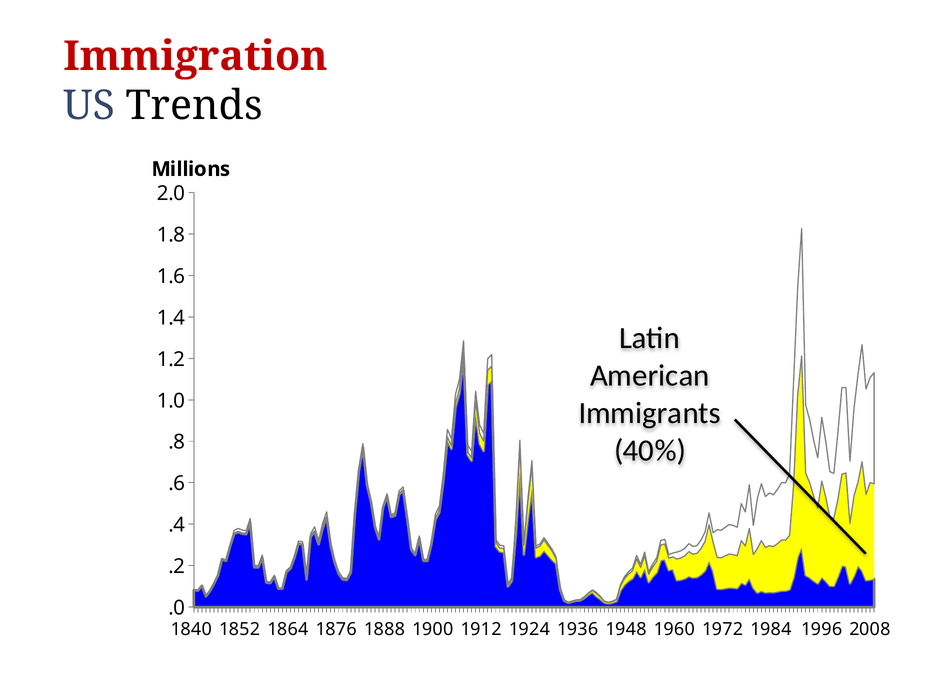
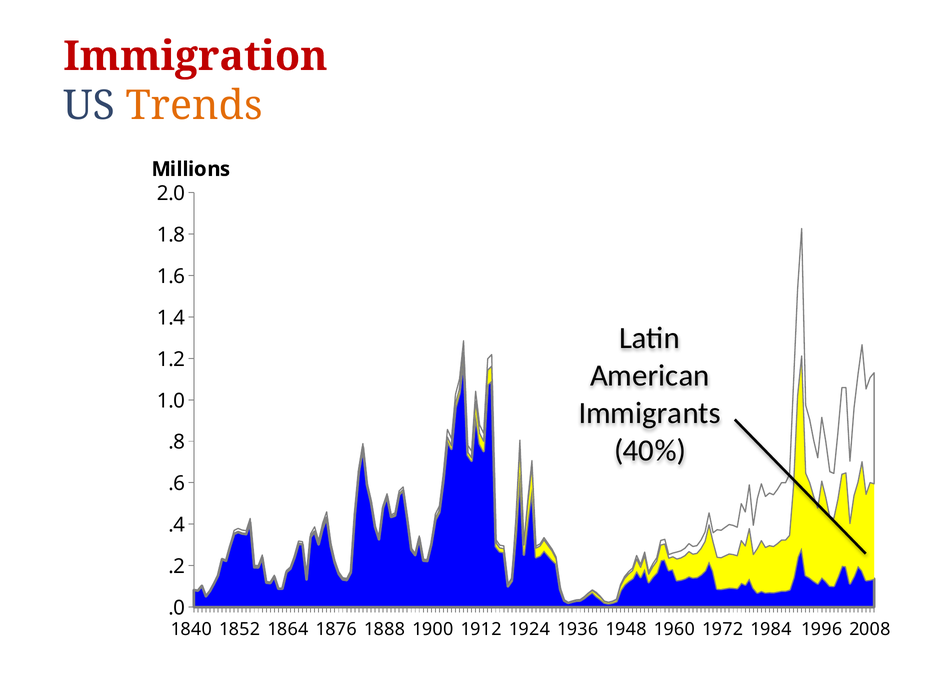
Trends colour: black -> orange (194, 106)
